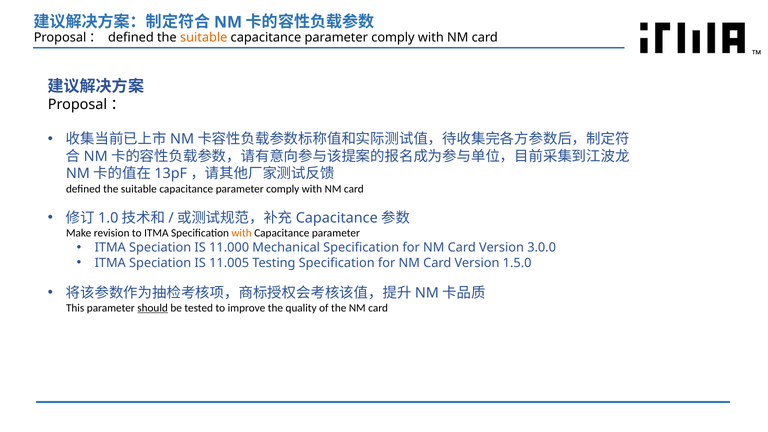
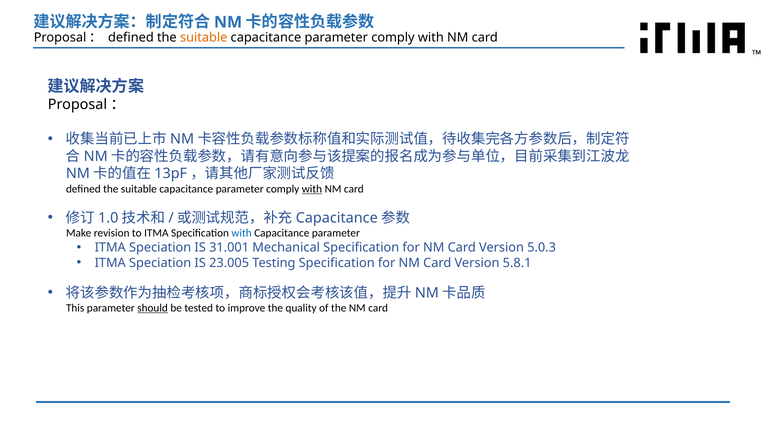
with underline: none -> present (312, 189)
with colour: orange -> blue (242, 233)
11.000: 11.000 -> 31.001 (229, 248)
3.0.0: 3.0.0 -> 5.0.3 (542, 248)
11.005: 11.005 -> 23.005 (229, 263)
1.5.0: 1.5.0 -> 5.8.1 (517, 263)
